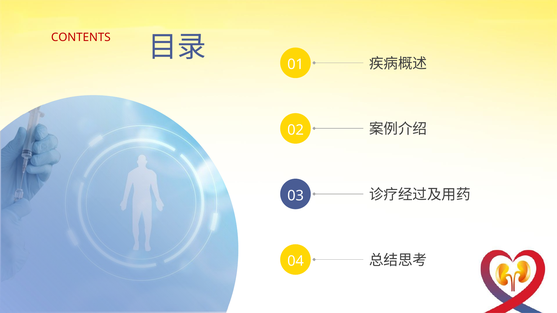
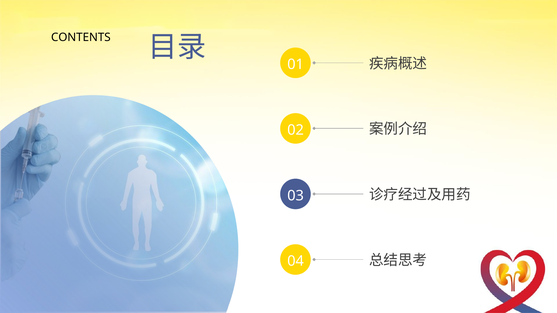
CONTENTS colour: red -> black (81, 37)
